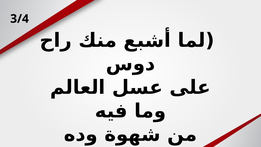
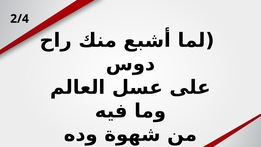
3/4: 3/4 -> 2/4 (20, 19)
